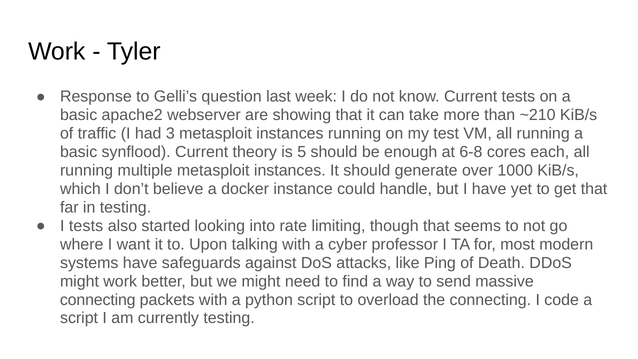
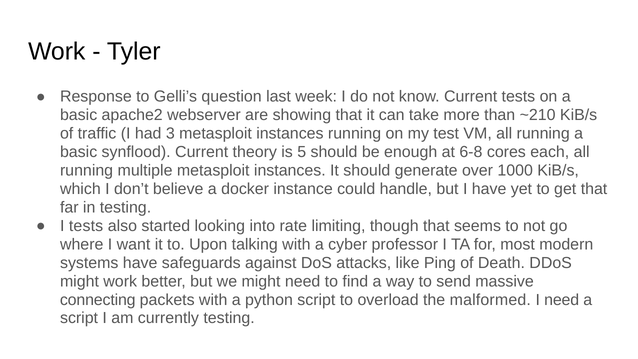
the connecting: connecting -> malformed (490, 300)
I code: code -> need (562, 300)
